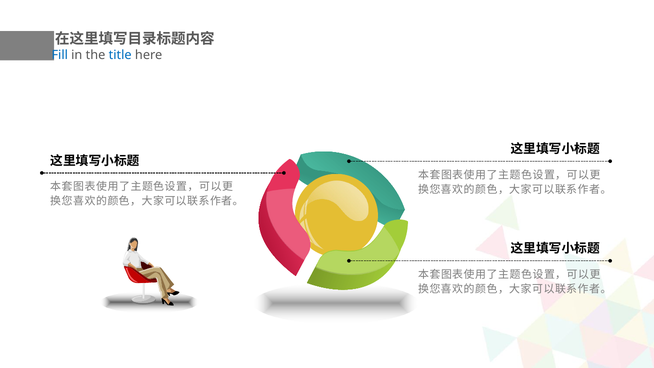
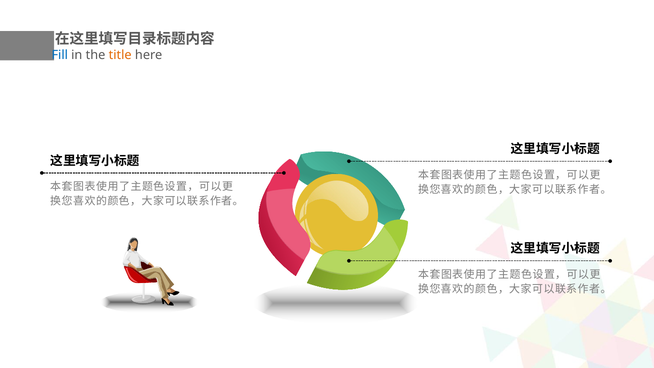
title colour: blue -> orange (120, 55)
